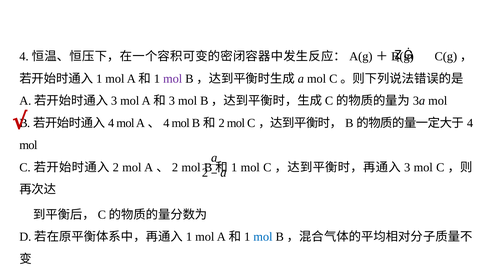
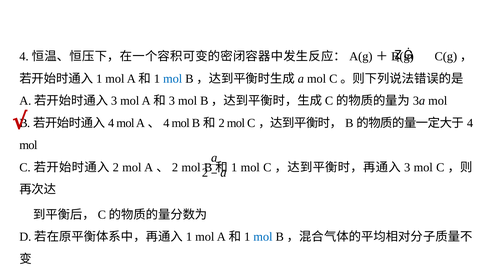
mol colour: purple -> blue (173, 79)
